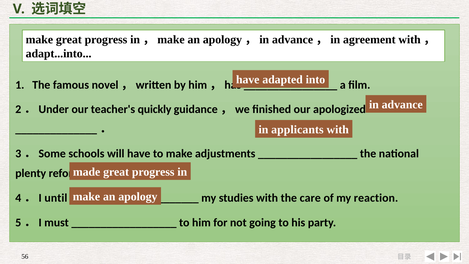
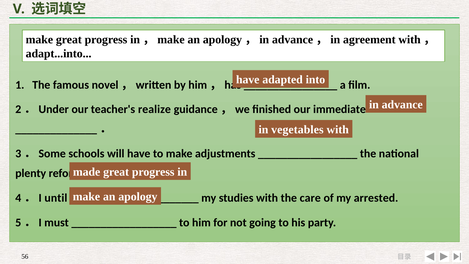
quickly: quickly -> realize (154, 109)
apologized: apologized -> immediate (340, 109)
applicants: applicants -> vegetables (297, 130)
reaction: reaction -> arrested (376, 198)
